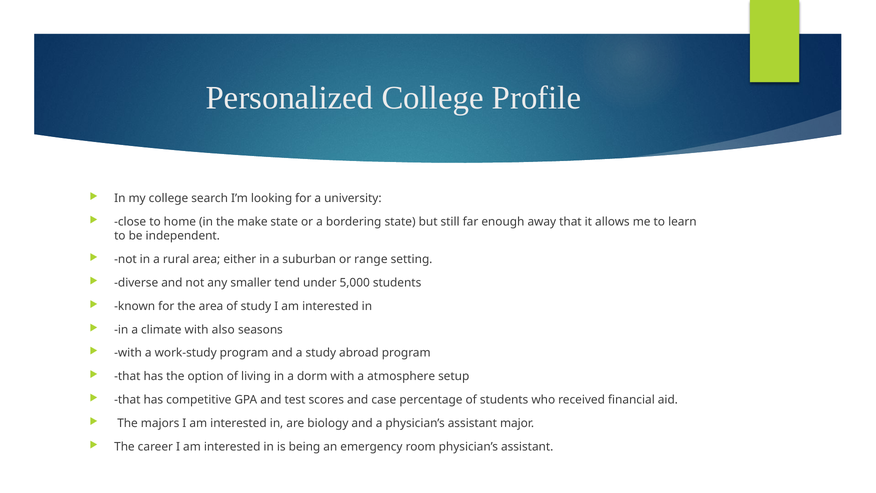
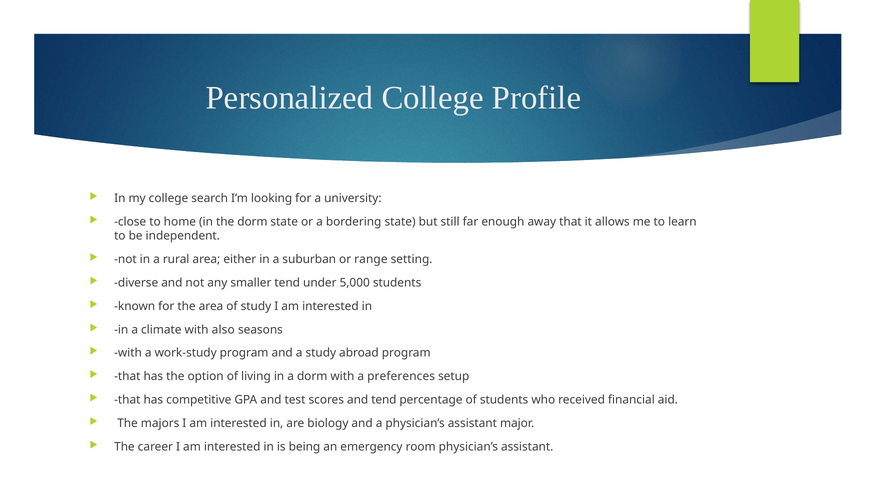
the make: make -> dorm (252, 222)
atmosphere: atmosphere -> preferences (401, 376)
and case: case -> tend (384, 400)
